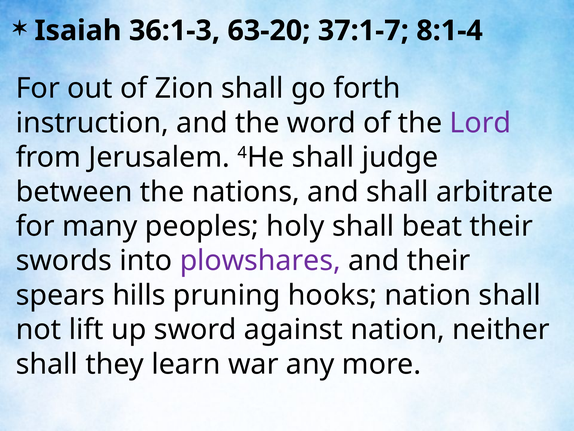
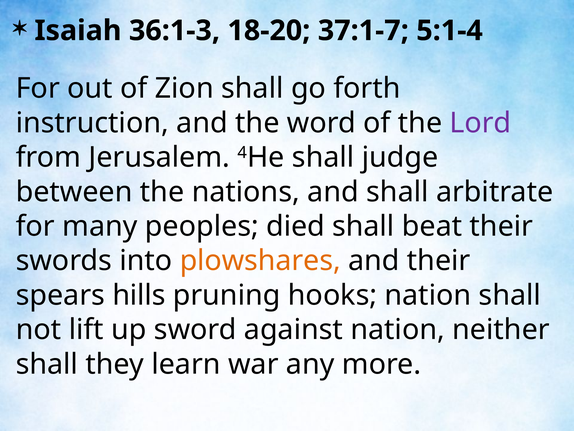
63-20: 63-20 -> 18-20 (269, 31)
8:1-4: 8:1-4 -> 5:1-4 (450, 31)
holy: holy -> died (296, 226)
plowshares colour: purple -> orange (260, 261)
